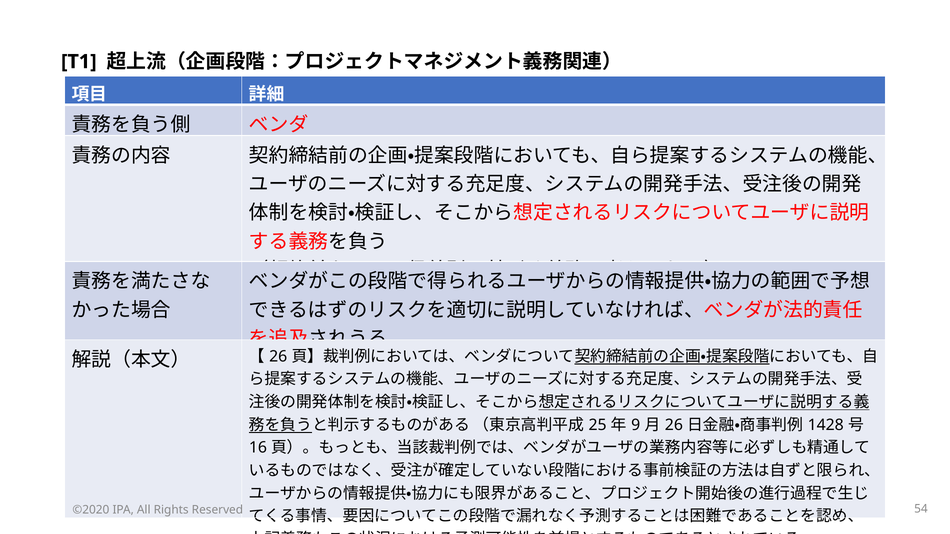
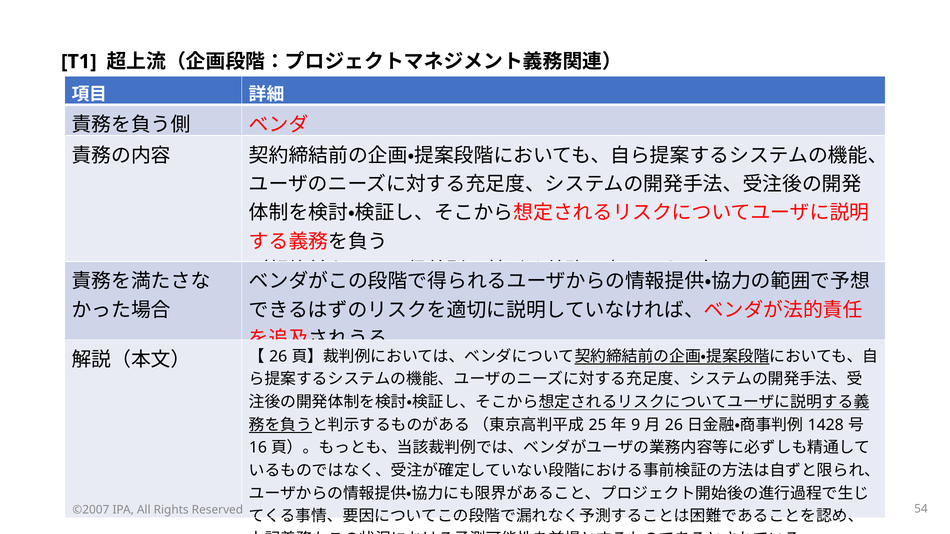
©2020: ©2020 -> ©2007 (91, 510)
